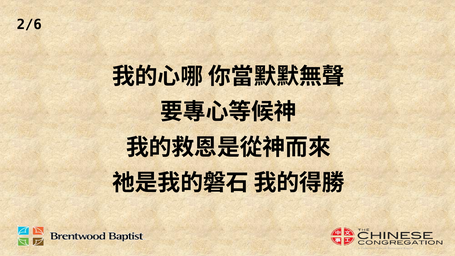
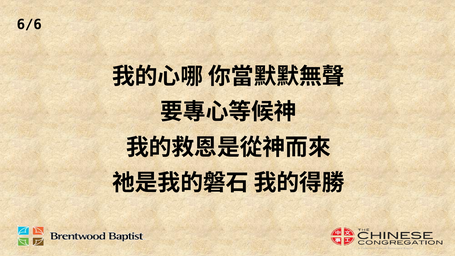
2/6: 2/6 -> 6/6 (29, 25)
